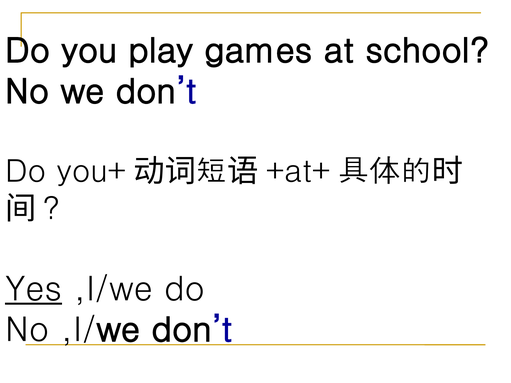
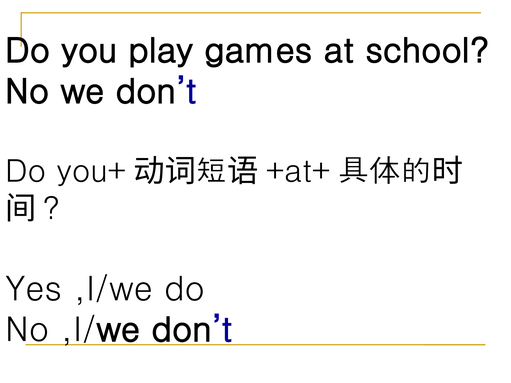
Yes underline: present -> none (34, 289)
